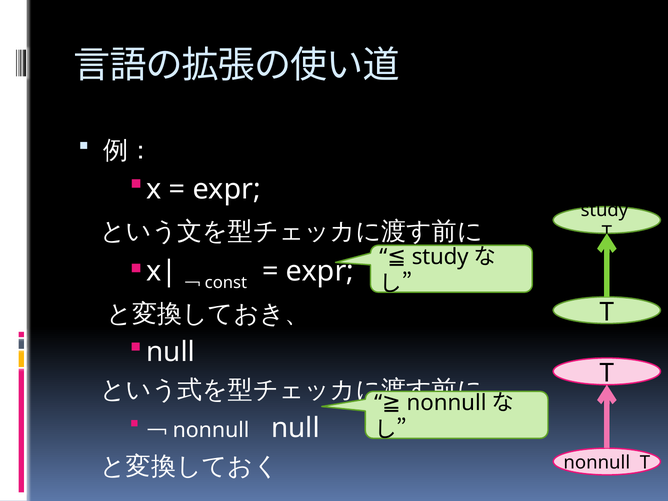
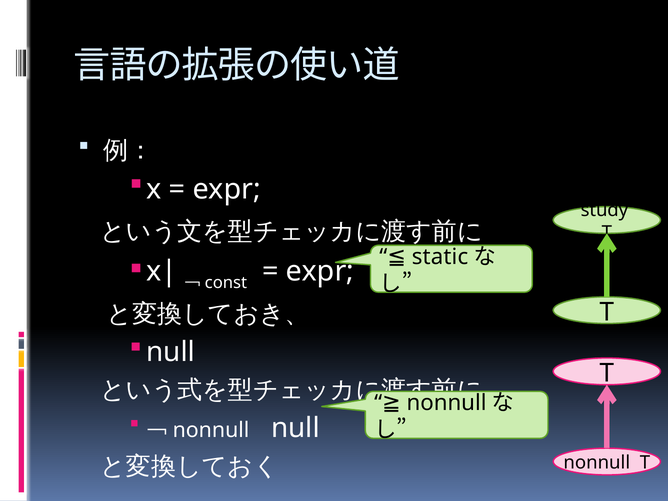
study: study -> static (440, 257)
